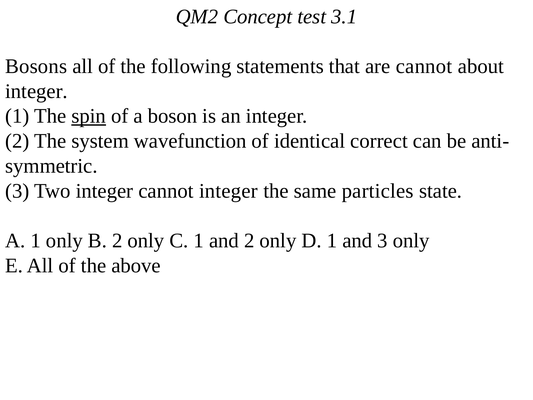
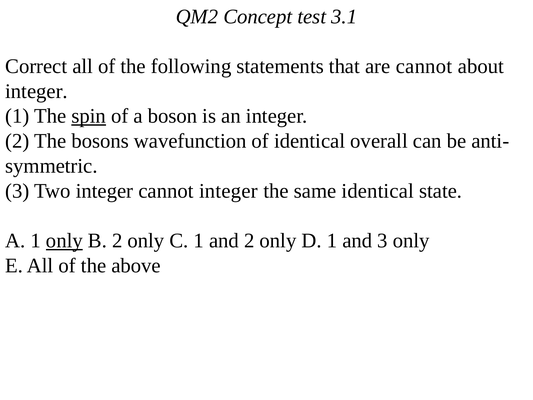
Bosons: Bosons -> Correct (36, 66)
system: system -> bosons (100, 141)
correct: correct -> overall (379, 141)
same particles: particles -> identical (378, 191)
only underline: none -> present (64, 240)
